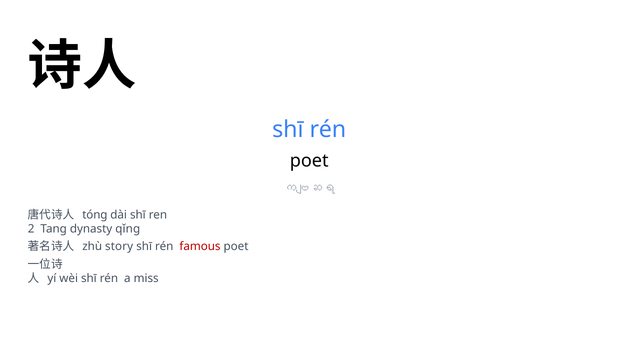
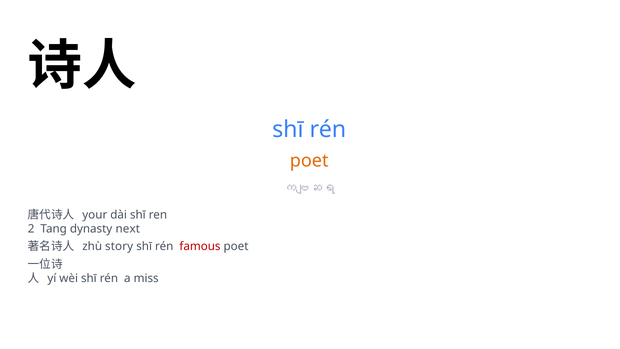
poet colour: black -> orange (309, 161)
tóng: tóng -> your (95, 215)
qǐng: qǐng -> next (128, 229)
